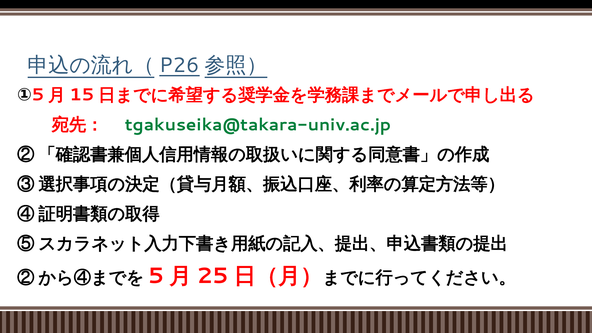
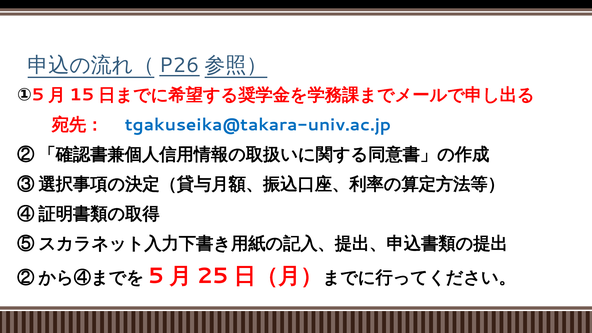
tgakuseika@takara-univ.ac.jp colour: green -> blue (258, 125)
